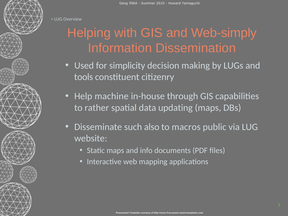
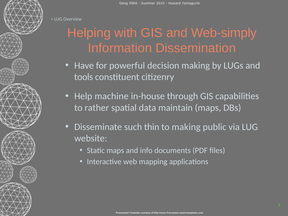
Used: Used -> Have (84, 65)
simplicity: simplicity -> powerful (127, 65)
updating: updating -> maintain (175, 108)
also: also -> thin (152, 127)
to macros: macros -> making (186, 127)
